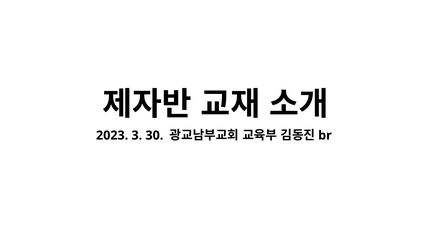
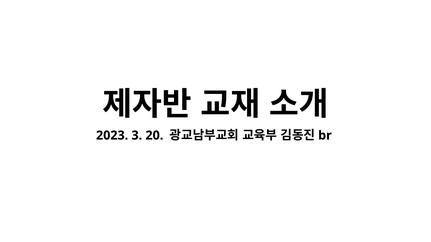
30: 30 -> 20 (154, 136)
